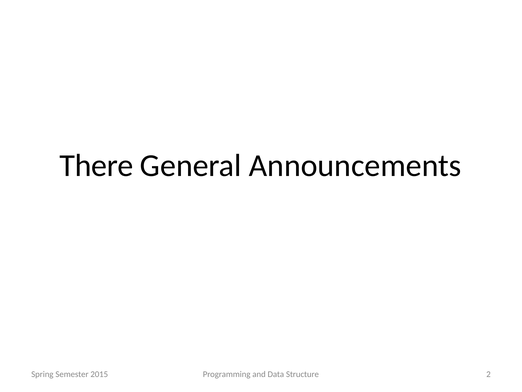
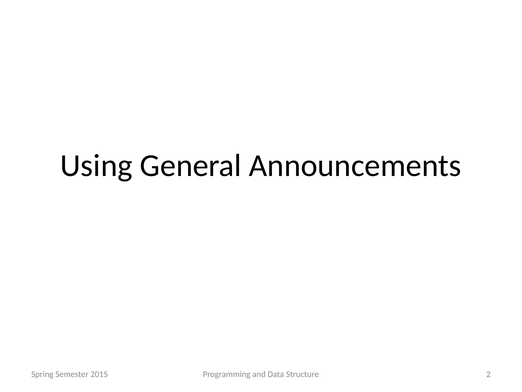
There: There -> Using (96, 165)
